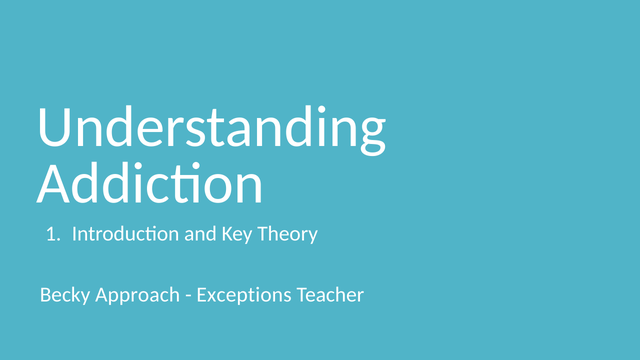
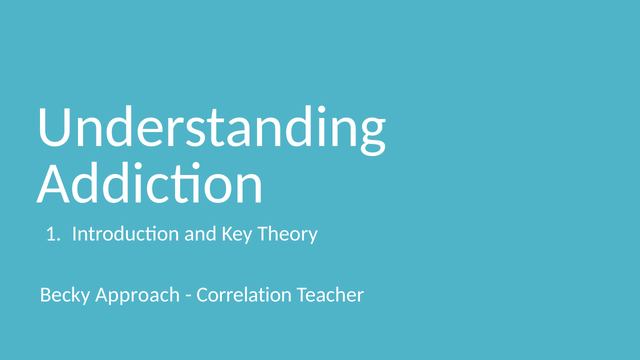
Exceptions: Exceptions -> Correlation (244, 295)
